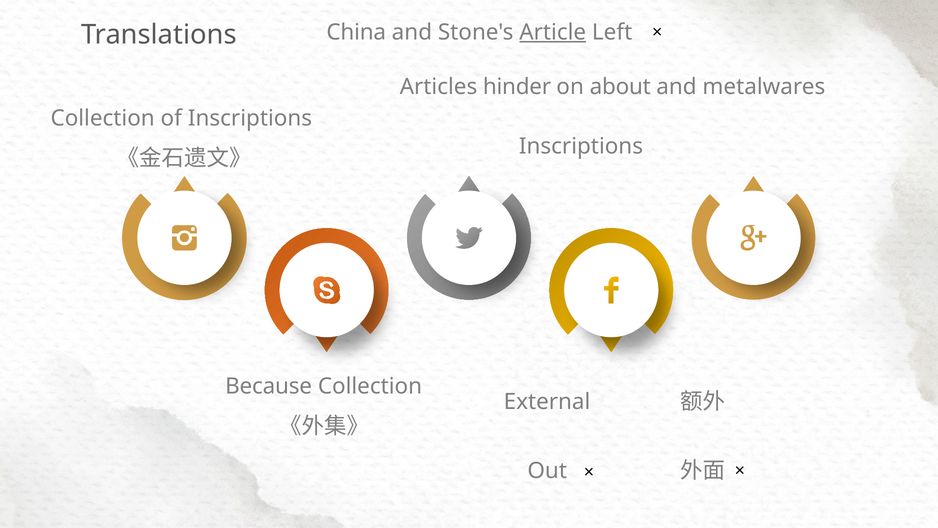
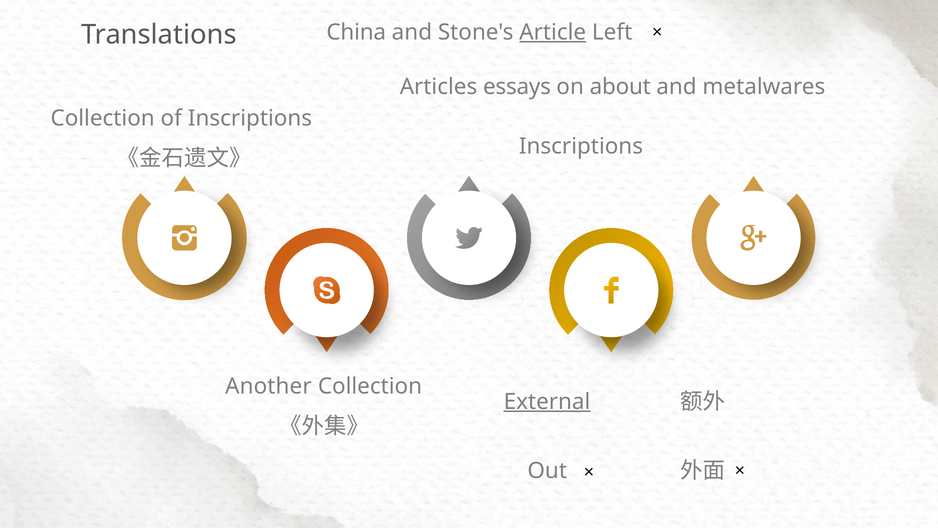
hinder: hinder -> essays (517, 87)
Because: Because -> Another (268, 386)
External underline: none -> present (547, 401)
